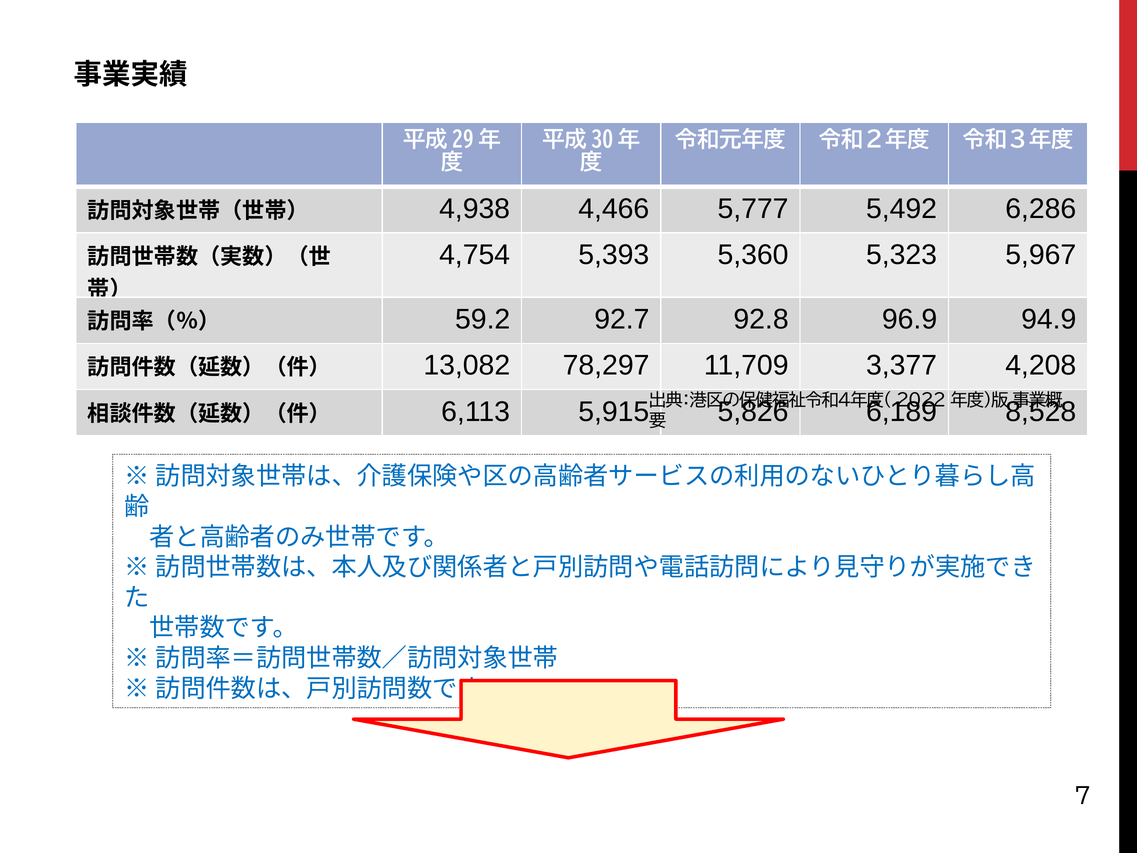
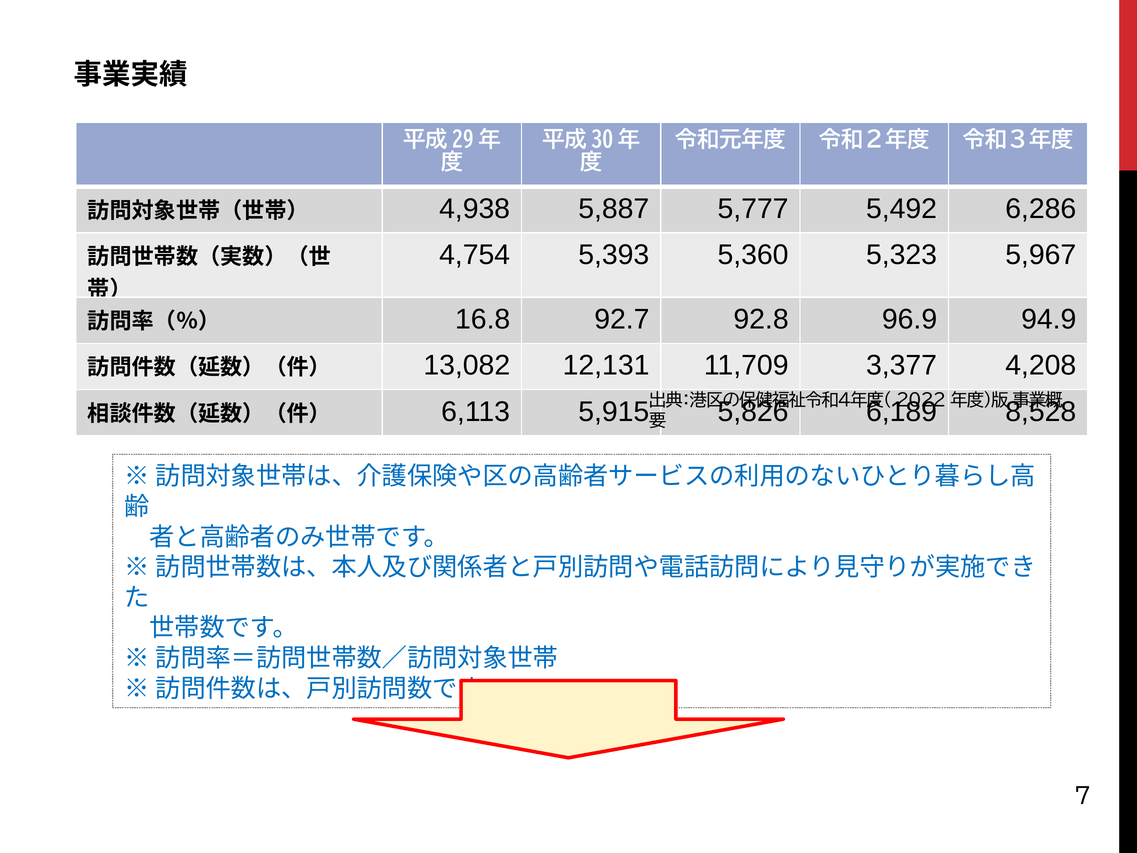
4,466: 4,466 -> 5,887 (614, 209)
59.2: 59.2 -> 16.8 (483, 319)
78,297: 78,297 -> 12,131 (606, 365)
